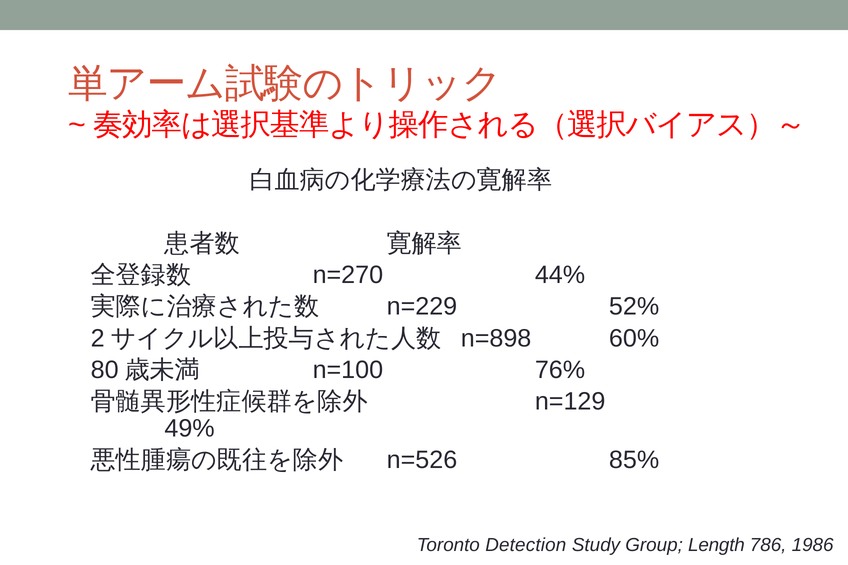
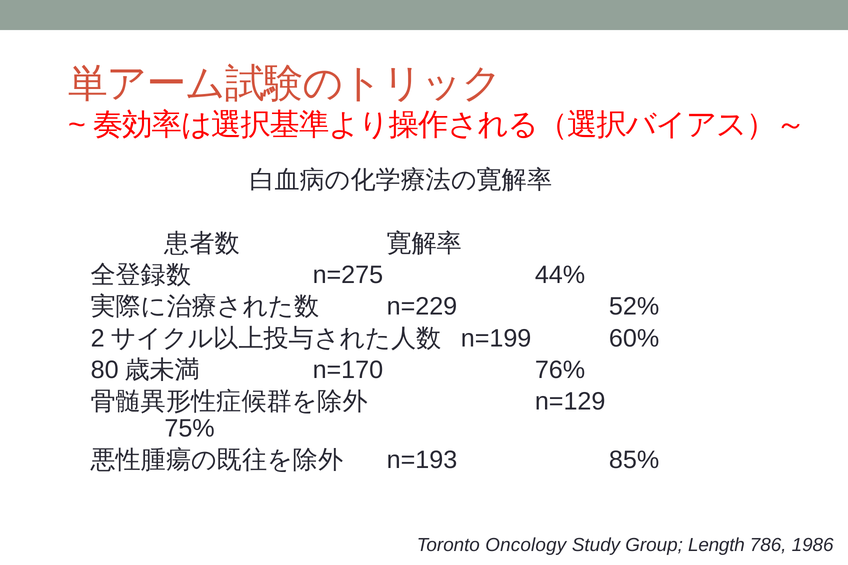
n=270: n=270 -> n=275 (348, 275)
n=898: n=898 -> n=199 (496, 338)
n=100: n=100 -> n=170 (348, 370)
49%: 49% -> 75% (190, 429)
n=526: n=526 -> n=193 (422, 460)
Detection: Detection -> Oncology (526, 545)
